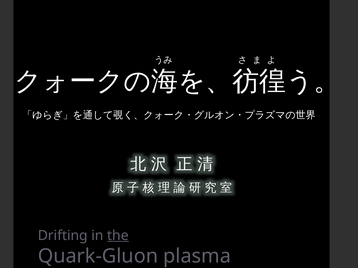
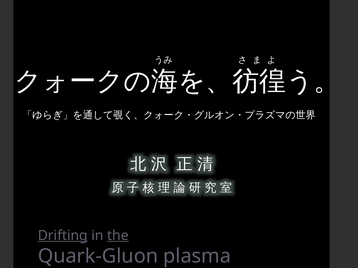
Drifting underline: none -> present (63, 236)
